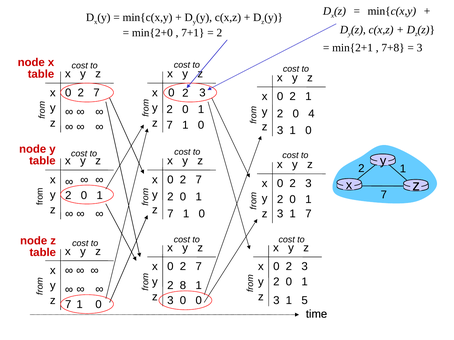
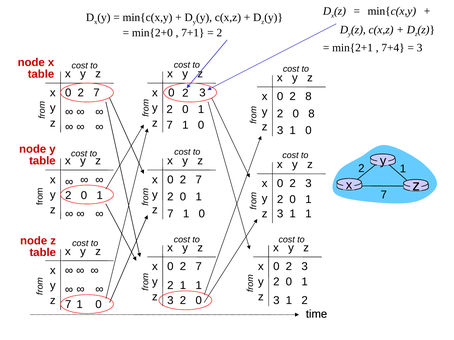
7+8: 7+8 -> 7+4 (393, 48)
2 1: 1 -> 8 (308, 97)
0 4: 4 -> 8 (311, 114)
3 1 7: 7 -> 1 (308, 214)
2 8: 8 -> 1 (183, 286)
0: 0 -> 2 (183, 301)
3 1 5: 5 -> 2 (305, 301)
